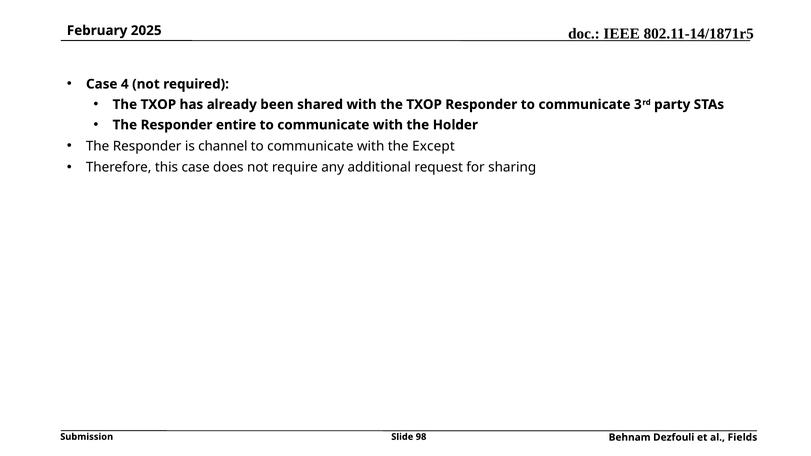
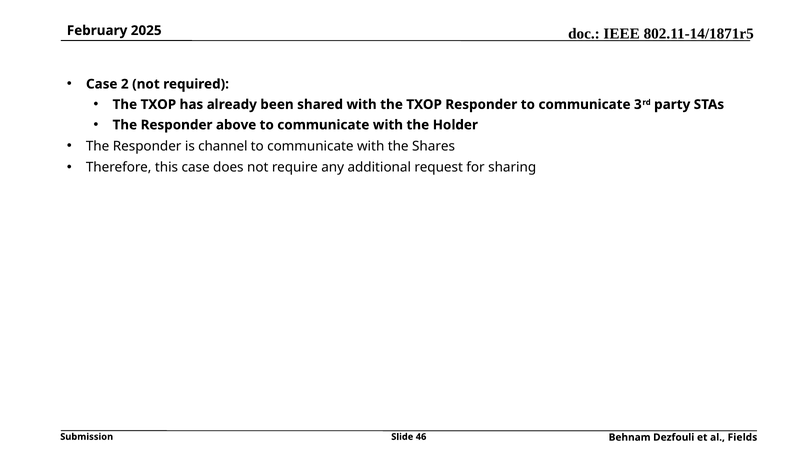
4: 4 -> 2 (125, 84)
entire: entire -> above (236, 125)
Except: Except -> Shares (434, 146)
98: 98 -> 46 (421, 437)
